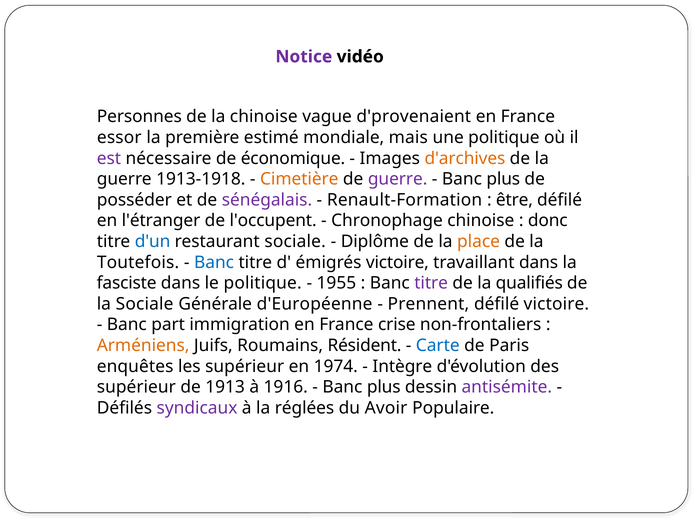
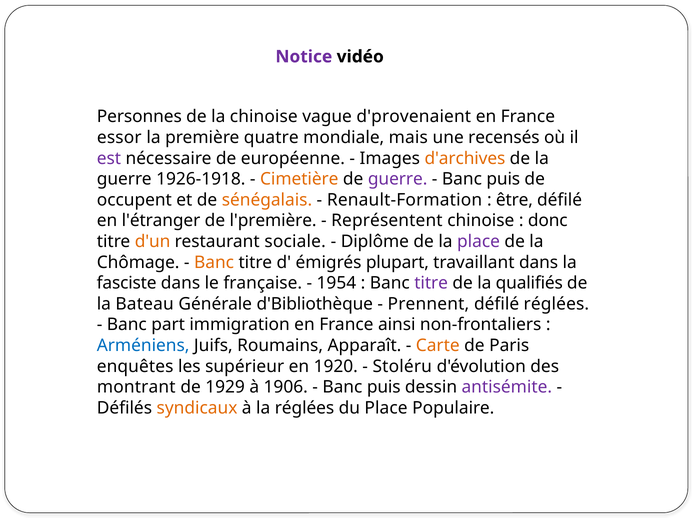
estimé: estimé -> quatre (271, 137)
une politique: politique -> recensés (504, 137)
économique: économique -> européenne (293, 158)
1913-1918: 1913-1918 -> 1926-1918 (201, 179)
plus: plus -> puis (503, 179)
posséder: posséder -> occupent (134, 200)
sénégalais colour: purple -> orange (267, 200)
l'occupent: l'occupent -> l'première (273, 221)
Chronophage: Chronophage -> Représentent (387, 221)
d'un colour: blue -> orange (153, 241)
place colour: orange -> purple (479, 241)
Toutefois: Toutefois -> Chômage (138, 262)
Banc colour: blue -> orange (214, 262)
émigrés victoire: victoire -> plupart (397, 262)
le politique: politique -> française (263, 283)
1955: 1955 -> 1954 (336, 283)
la Sociale: Sociale -> Bateau (145, 304)
d'Européenne: d'Européenne -> d'Bibliothèque (315, 304)
défilé victoire: victoire -> réglées (556, 304)
crise: crise -> ainsi (397, 325)
Arméniens colour: orange -> blue (143, 345)
Résident: Résident -> Apparaît (364, 345)
Carte colour: blue -> orange (438, 345)
1974: 1974 -> 1920 (336, 366)
Intègre: Intègre -> Stoléru (402, 366)
supérieur: supérieur -> montrant (136, 387)
1913: 1913 -> 1929 (225, 387)
1916: 1916 -> 1906 (286, 387)
plus: plus -> puis (384, 387)
syndicaux colour: purple -> orange (197, 408)
du Avoir: Avoir -> Place (386, 408)
